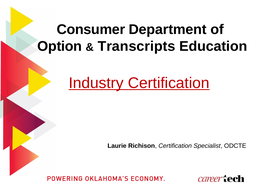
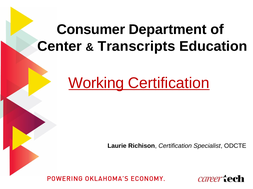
Option: Option -> Center (60, 47)
Industry: Industry -> Working (96, 83)
